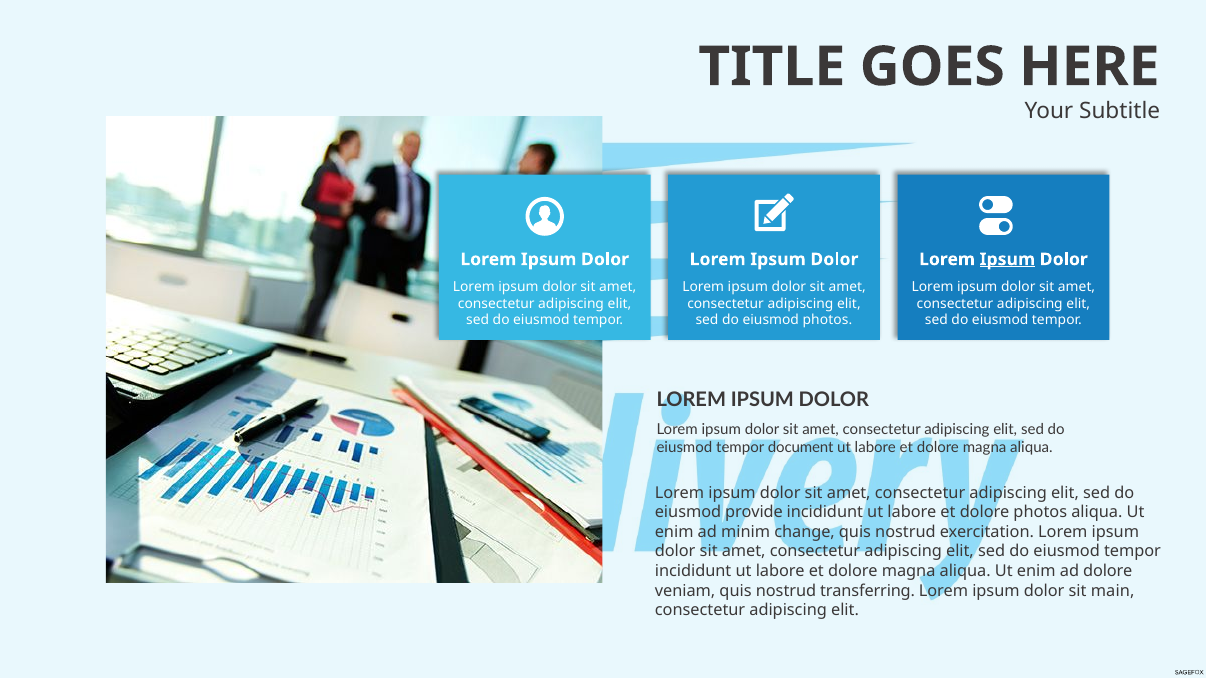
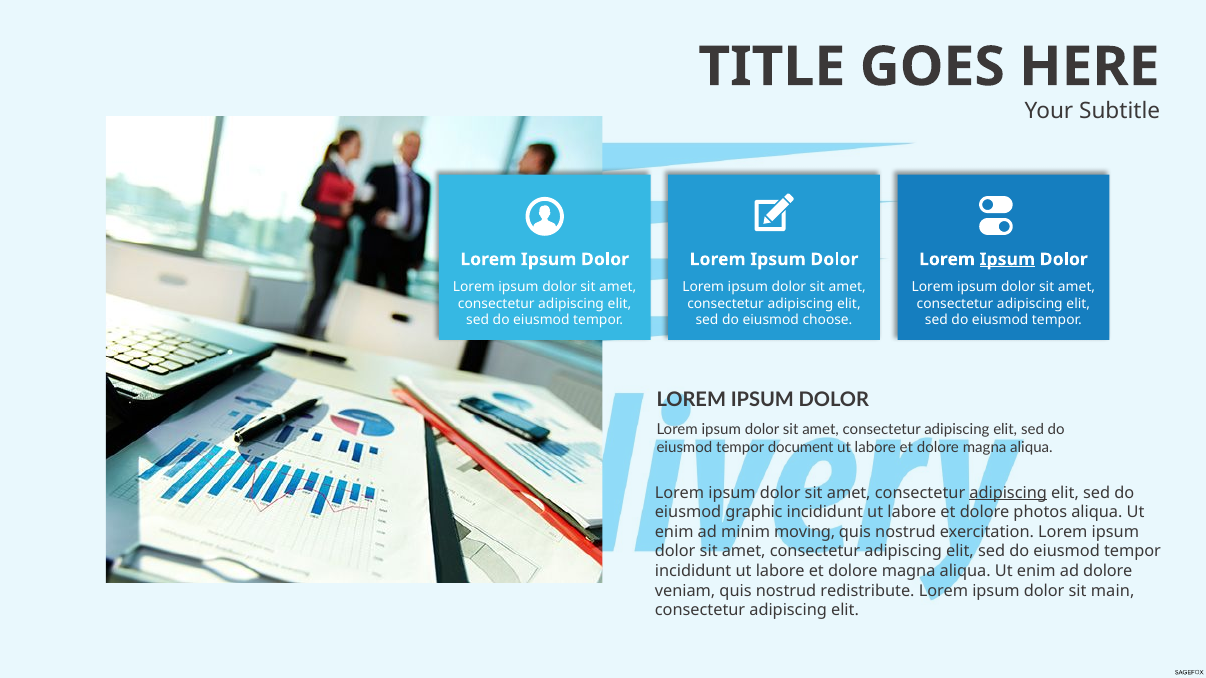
eiusmod photos: photos -> choose (827, 320)
adipiscing underline: none -> present (1008, 493)
provide: provide -> graphic (754, 513)
change: change -> moving (805, 532)
transferring: transferring -> redistribute (868, 591)
